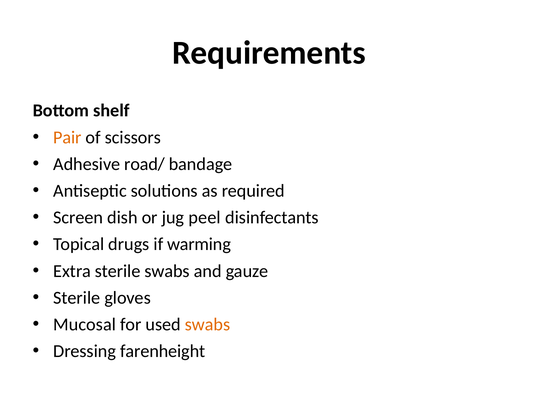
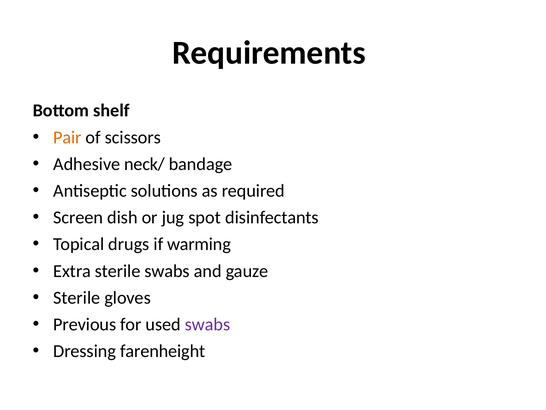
road/: road/ -> neck/ (145, 164)
peel: peel -> spot (205, 217)
Mucosal: Mucosal -> Previous (85, 324)
swabs colour: orange -> purple (208, 324)
